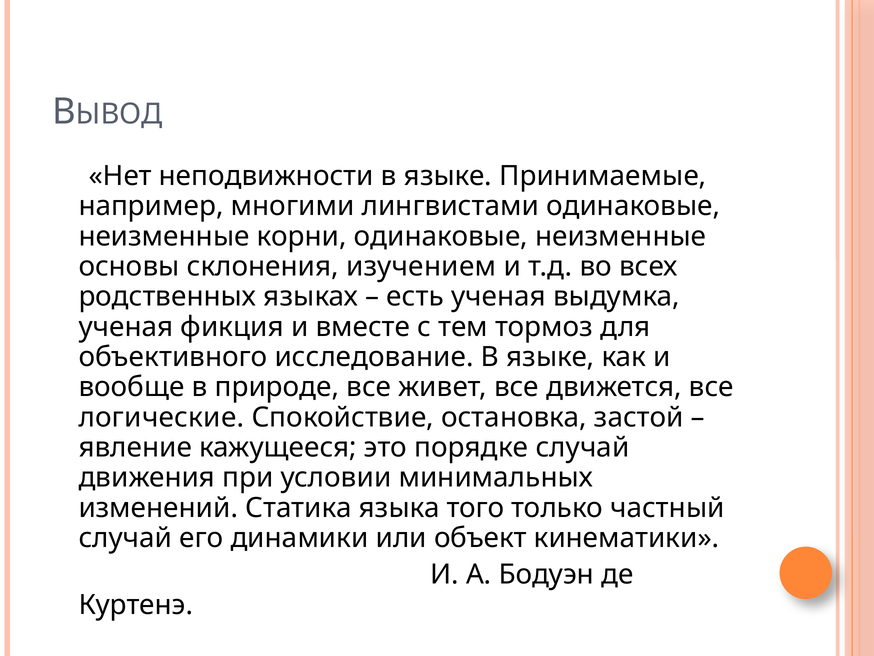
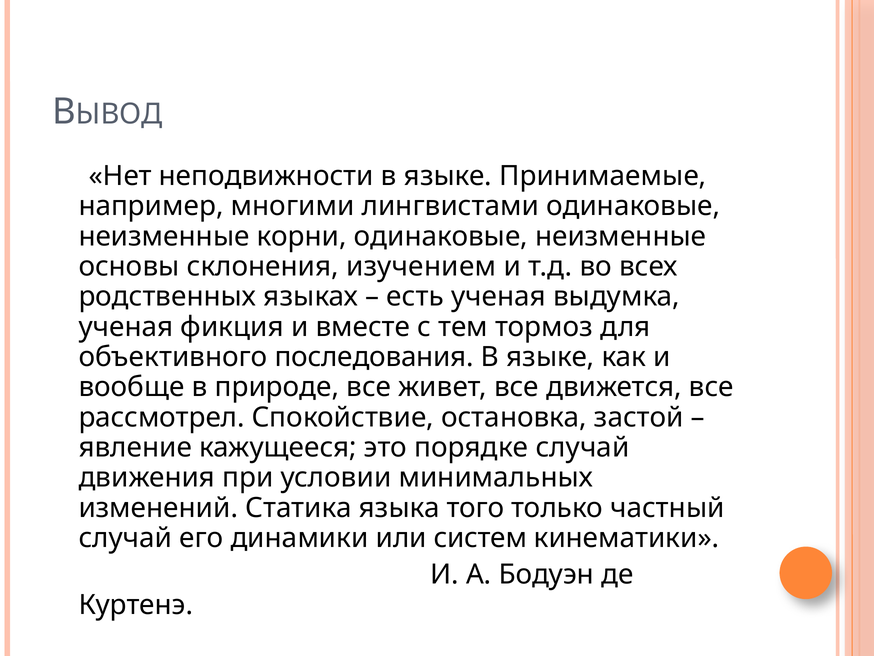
исследование: исследование -> последования (374, 357)
логические: логические -> рассмотрел (162, 417)
объект: объект -> систем (480, 538)
